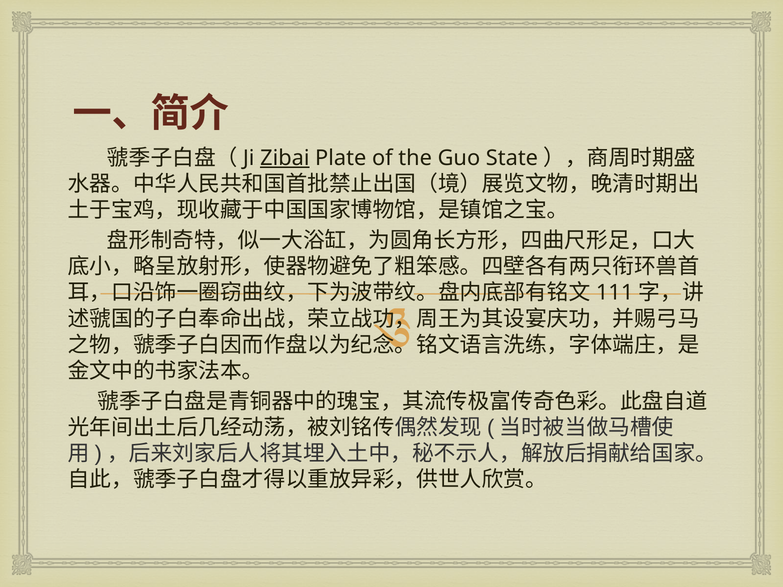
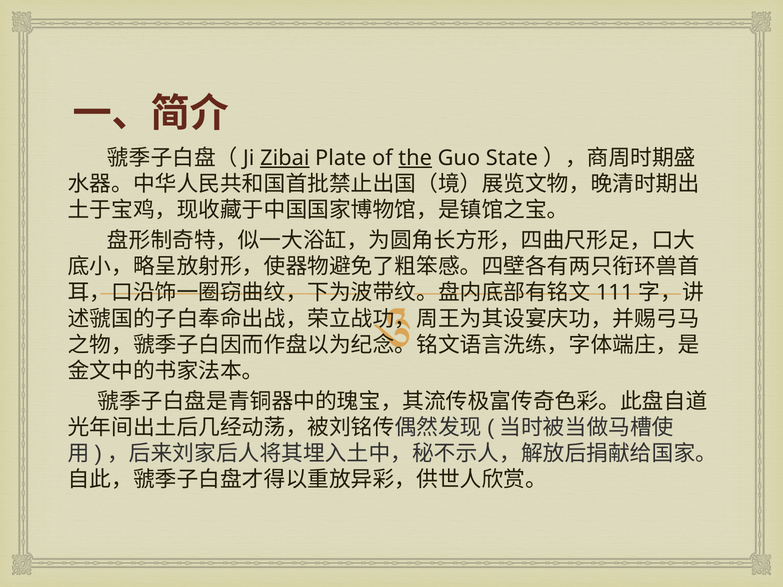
the underline: none -> present (415, 158)
